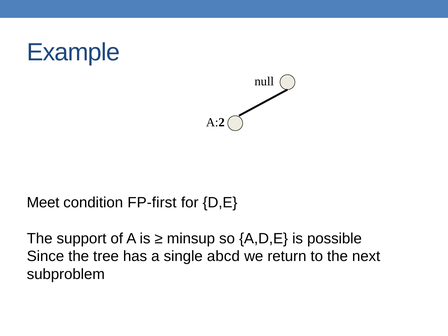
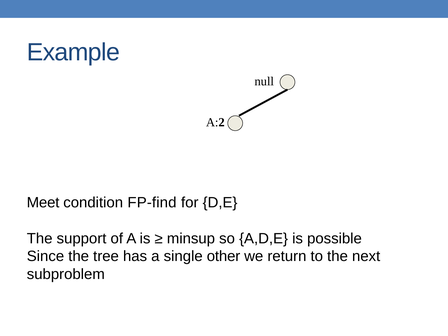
FP-first: FP-first -> FP-find (152, 203)
abcd: abcd -> other (224, 256)
